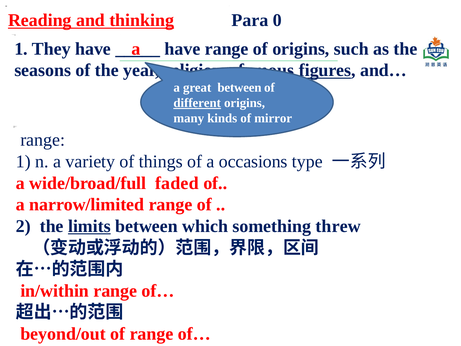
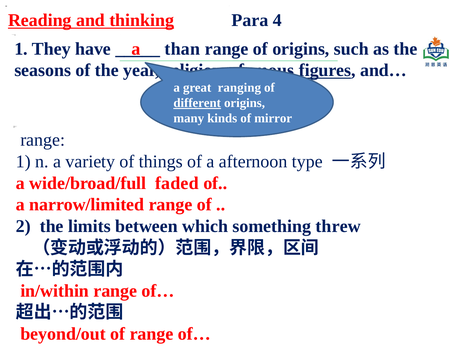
0: 0 -> 4 (277, 20)
have: have -> than (182, 49)
great between: between -> ranging (239, 88)
occasions: occasions -> afternoon (253, 161)
limits underline: present -> none (89, 226)
